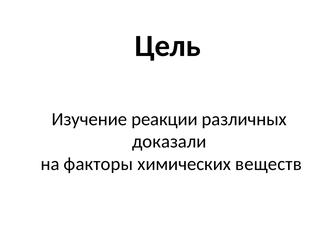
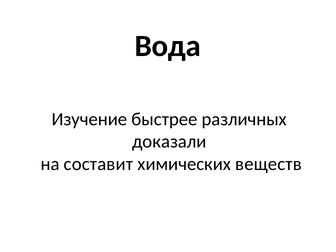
Цель: Цель -> Вода (168, 46)
реакции: реакции -> быстрее (164, 119)
факторы: факторы -> составит (98, 164)
